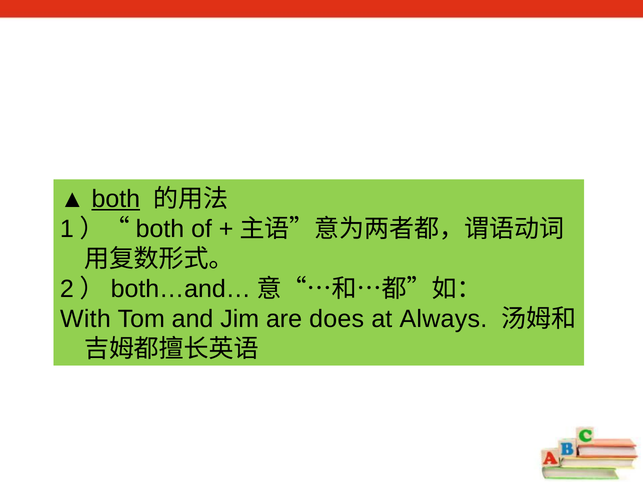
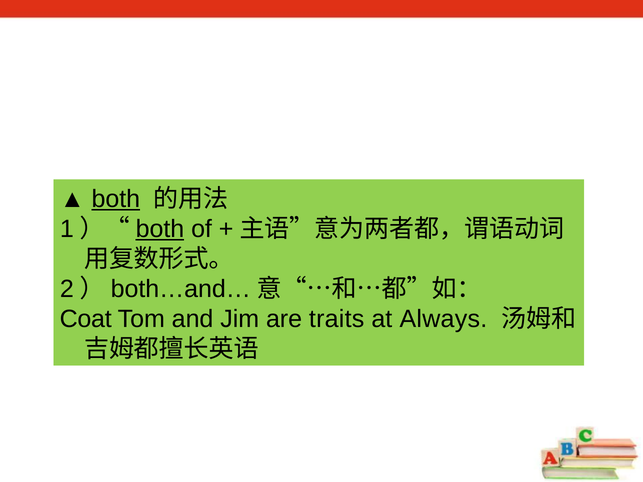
both underline: none -> present (160, 229)
With: With -> Coat (86, 319)
does: does -> traits (337, 319)
